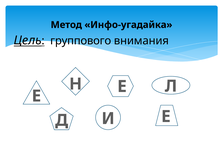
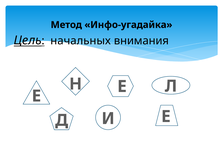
группового: группового -> начальных (81, 41)
